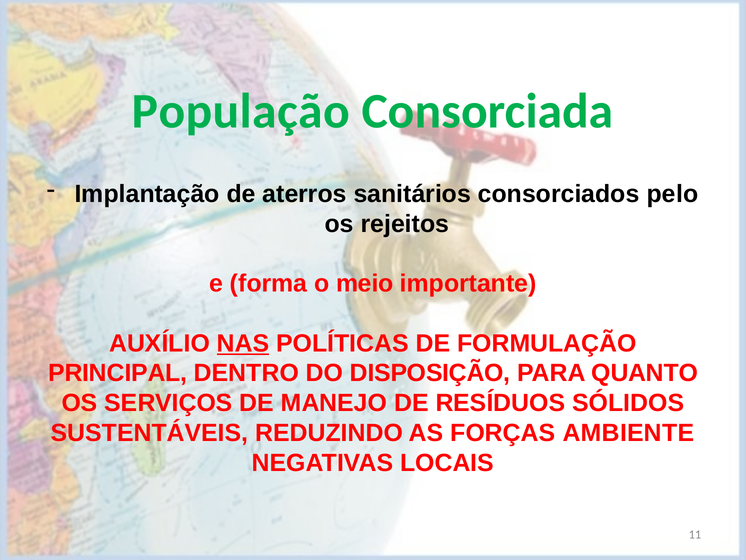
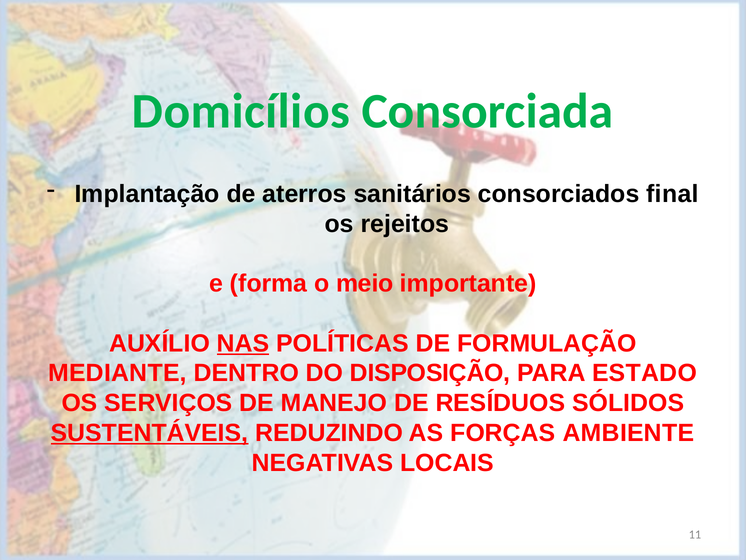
População: População -> Domicílios (241, 111)
pelo: pelo -> final (672, 194)
PRINCIPAL: PRINCIPAL -> MEDIANTE (117, 373)
QUANTO: QUANTO -> ESTADO (644, 373)
SUSTENTÁVEIS underline: none -> present (150, 433)
